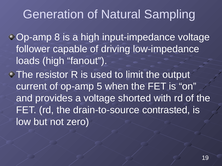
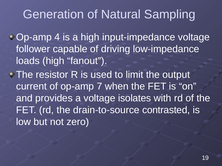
8: 8 -> 4 (57, 37)
5: 5 -> 7 (99, 87)
shorted: shorted -> isolates (135, 99)
